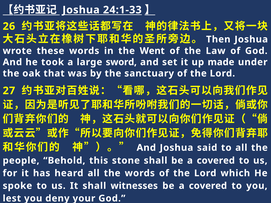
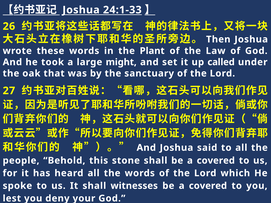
Went: Went -> Plant (152, 51)
sword: sword -> might (121, 62)
made: made -> called (221, 62)
